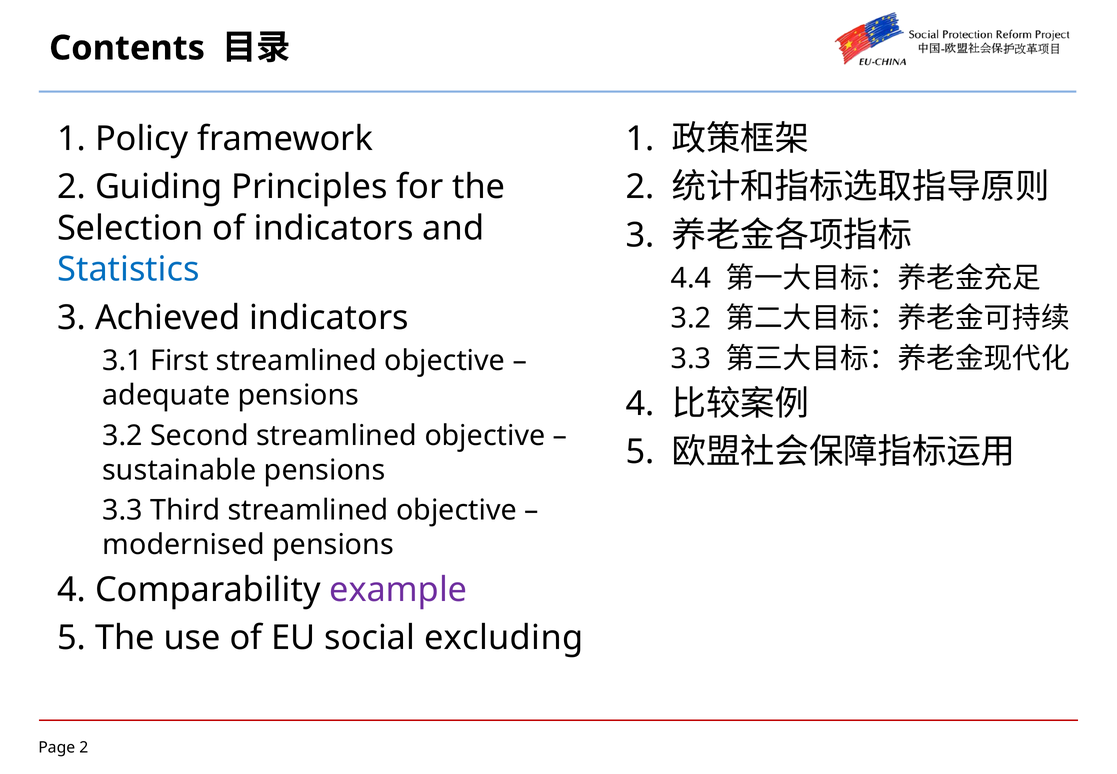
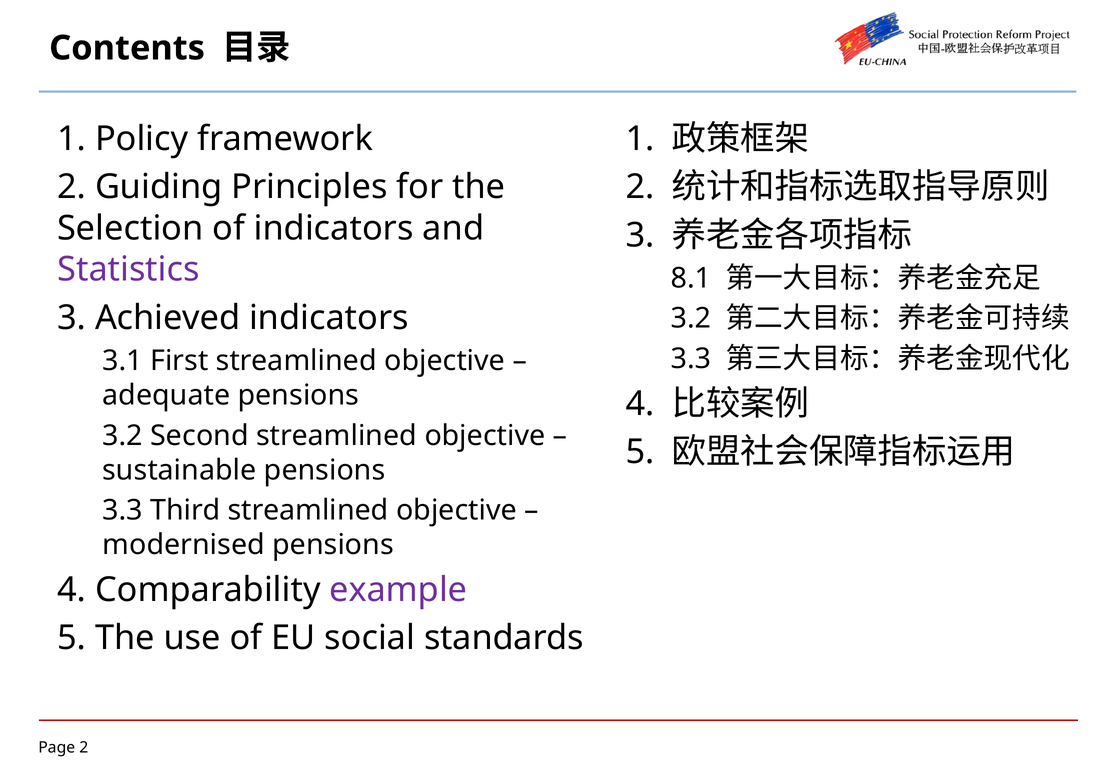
Statistics colour: blue -> purple (128, 269)
4.4: 4.4 -> 8.1 (691, 278)
excluding: excluding -> standards (504, 637)
